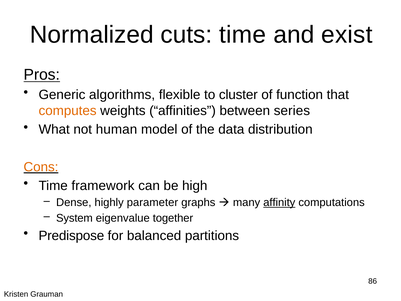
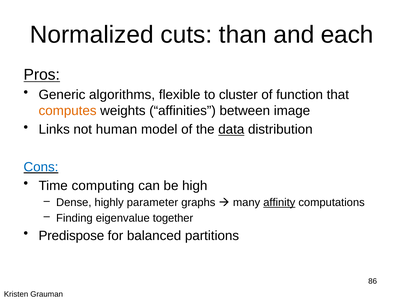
cuts time: time -> than (243, 35)
exist: exist -> each (347, 35)
series: series -> image (292, 111)
What: What -> Links (54, 129)
data underline: none -> present (231, 129)
Cons colour: orange -> blue (41, 167)
framework: framework -> computing (103, 186)
System: System -> Finding (74, 218)
